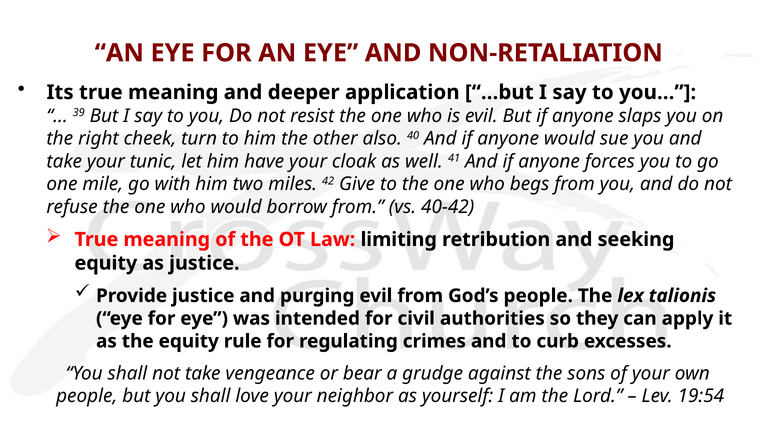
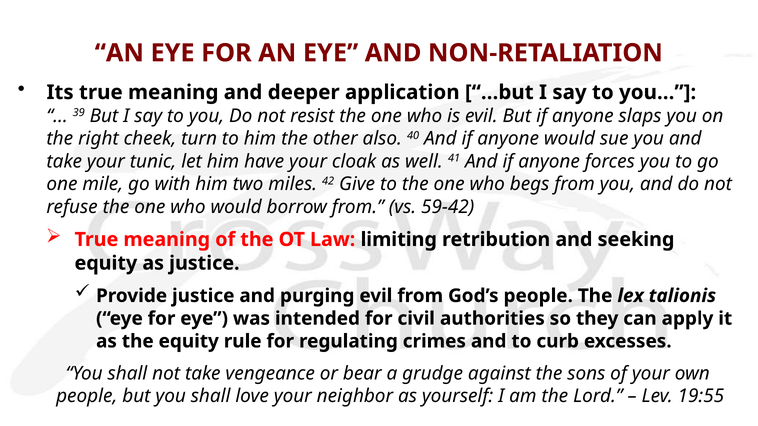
40-42: 40-42 -> 59-42 (448, 207)
19:54: 19:54 -> 19:55 (701, 396)
